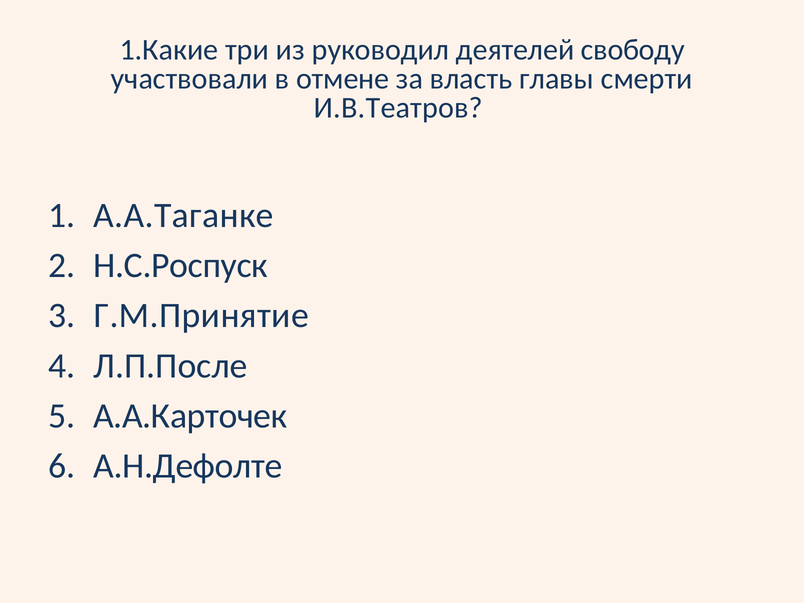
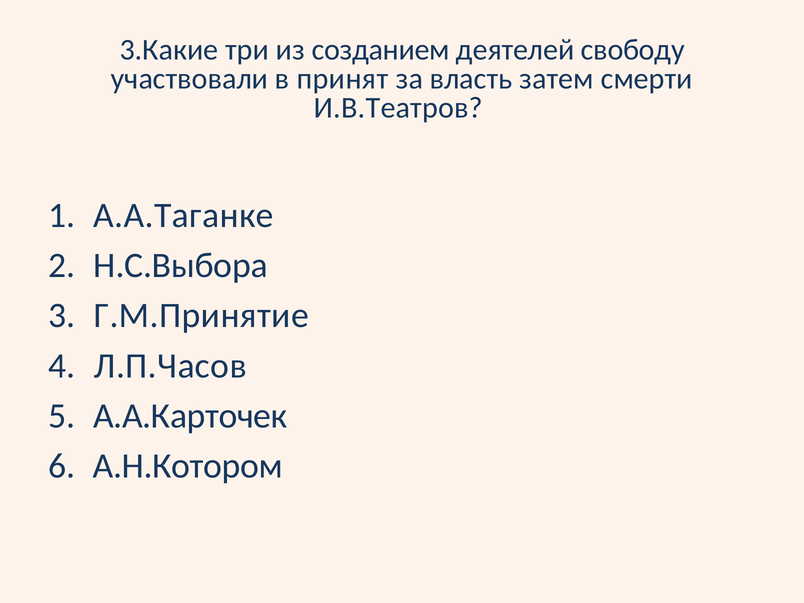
1.Какие: 1.Какие -> 3.Какие (169, 50)
руководил: руководил -> созданием (381, 50)
отмене: отмене -> принят (343, 79)
главы: главы -> затем (557, 79)
Н.С.Роспуск: Н.С.Роспуск -> Н.С.Выбора (181, 266)
Л.П.После: Л.П.После -> Л.П.Часов (170, 366)
А.Н.Дефолте: А.Н.Дефолте -> А.Н.Котором (188, 466)
